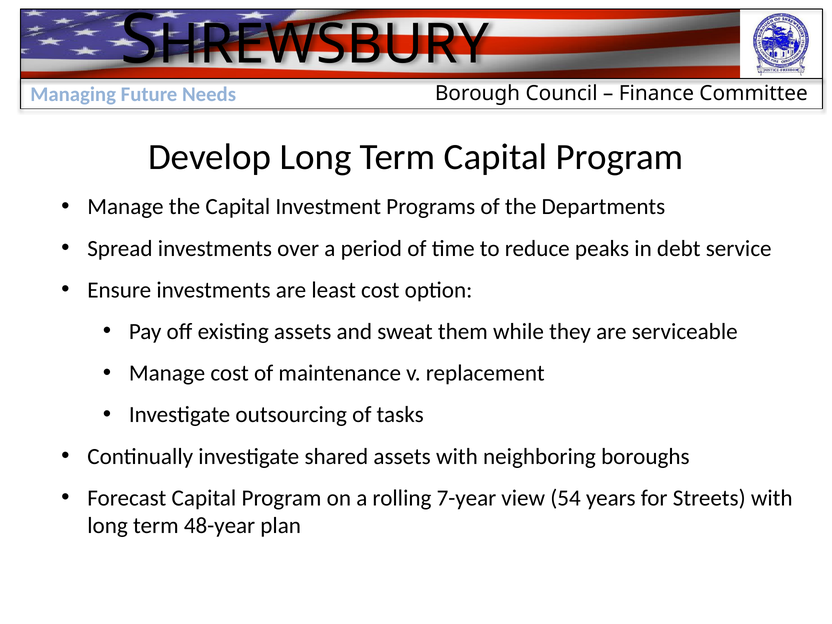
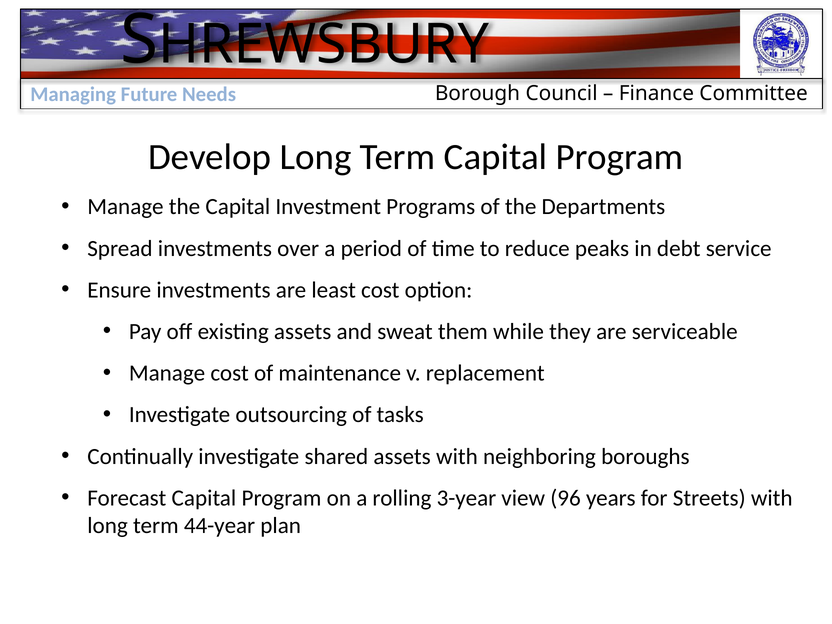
7-year: 7-year -> 3-year (466, 498)
54: 54 -> 96 (566, 498)
48-year: 48-year -> 44-year (220, 526)
